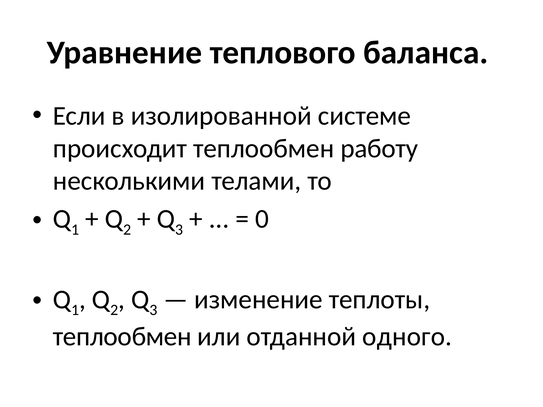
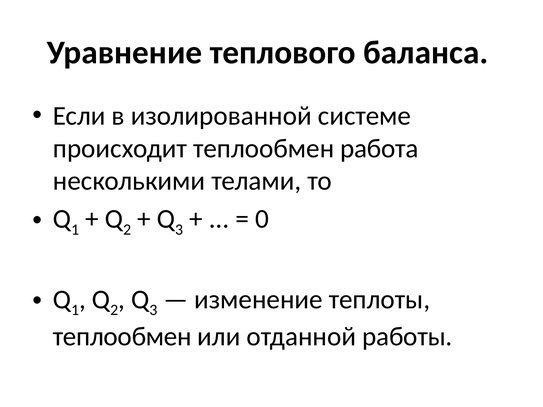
работу: работу -> работа (379, 149)
одного: одного -> работы (407, 337)
